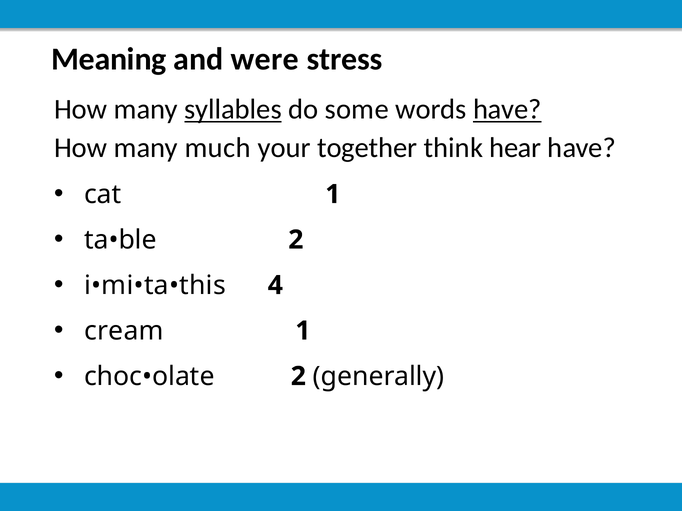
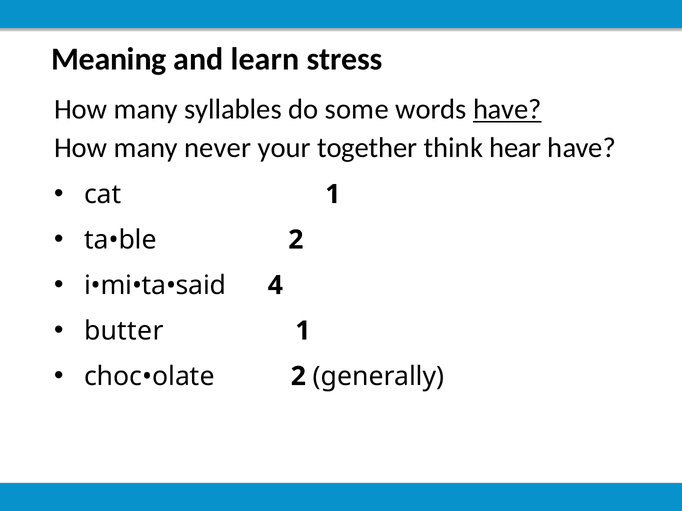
were: were -> learn (265, 59)
syllables underline: present -> none (233, 109)
much: much -> never (218, 148)
i•mi•ta•this: i•mi•ta•this -> i•mi•ta•said (155, 286)
cream: cream -> butter (124, 331)
